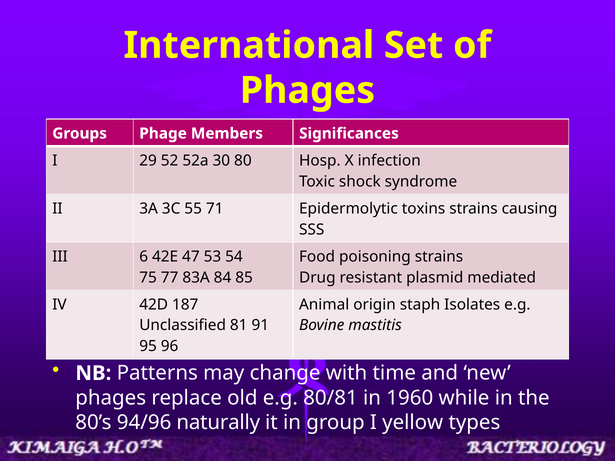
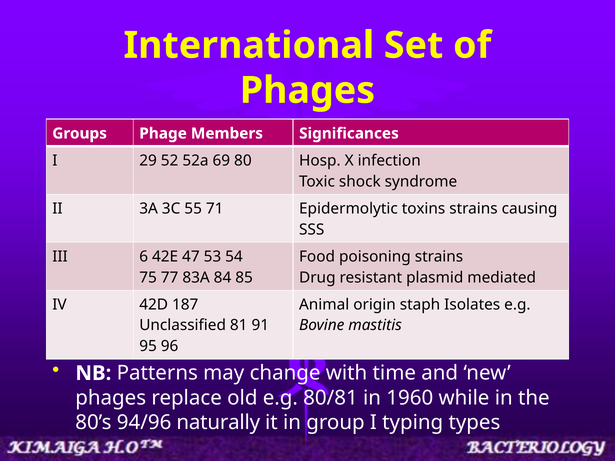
30: 30 -> 69 (221, 161)
yellow: yellow -> typing (413, 423)
